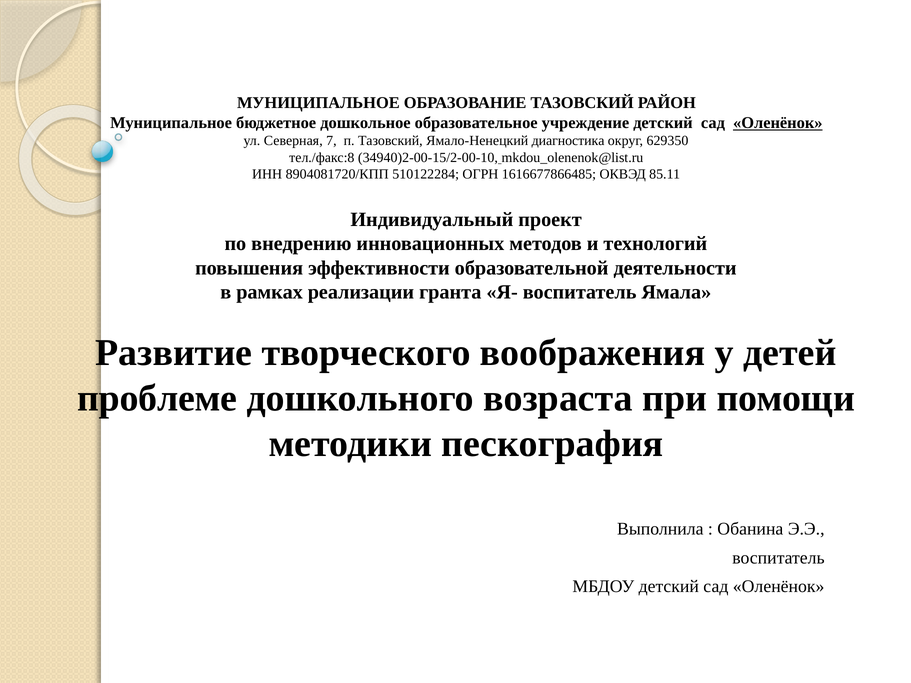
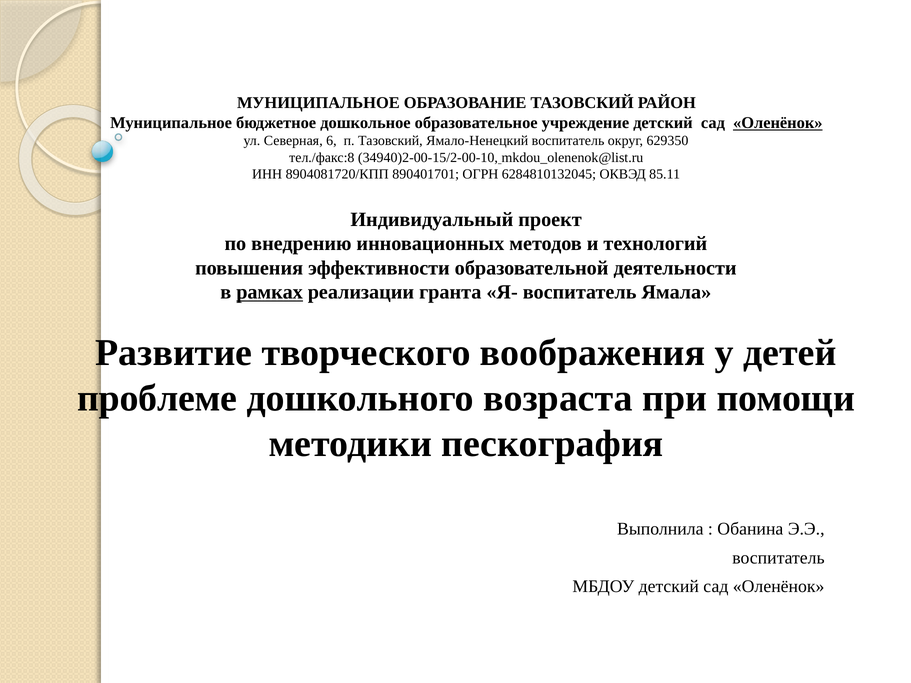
7: 7 -> 6 (331, 141)
Ямало-Ненецкий диагностика: диагностика -> воспитатель (568, 141)
510122284: 510122284 -> 890401701 (426, 174)
1616677866485: 1616677866485 -> 6284810132045 (549, 174)
рамках underline: none -> present (270, 292)
